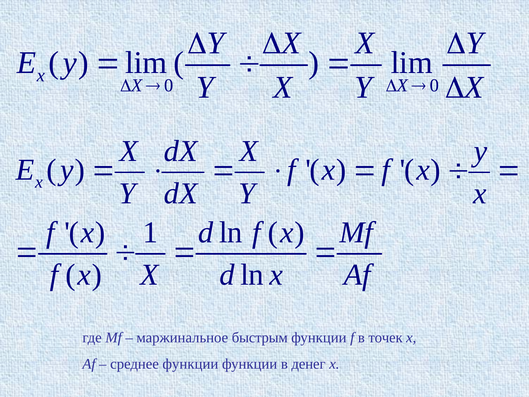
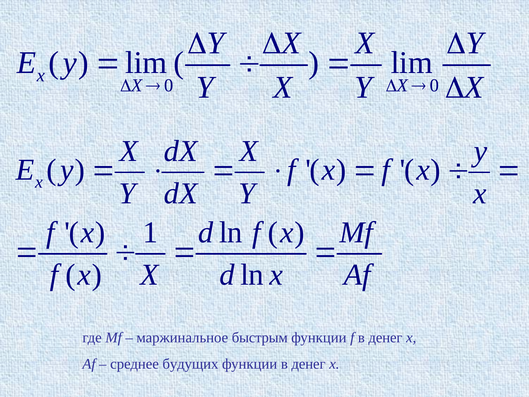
f в точек: точек -> денег (386, 337)
среднее функции: функции -> будущих (190, 364)
